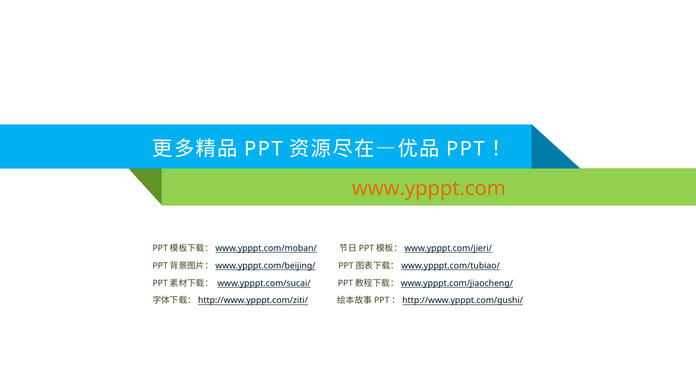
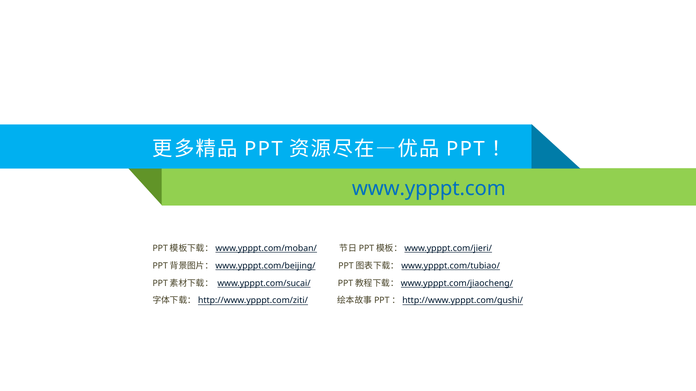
www.ypppt.com colour: orange -> blue (429, 189)
